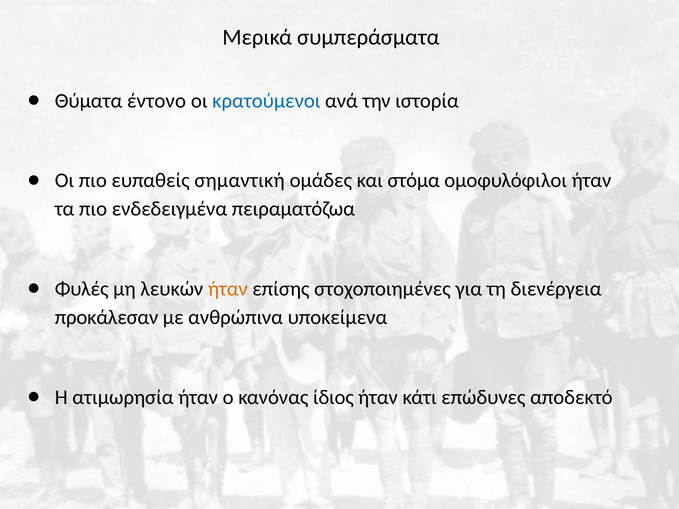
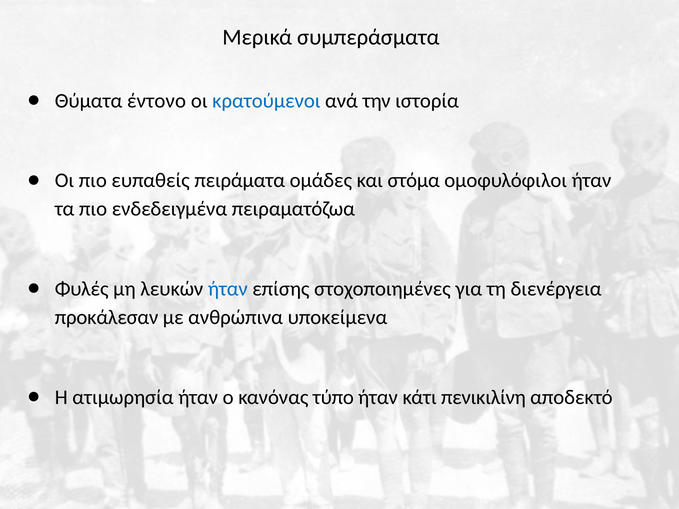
σημαντική: σημαντική -> πειράματα (240, 181)
ήταν colour: orange -> blue (228, 289)
ίδιος: ίδιος -> τύπο (333, 397)
επώδυνες: επώδυνες -> πενικιλίνη (483, 397)
